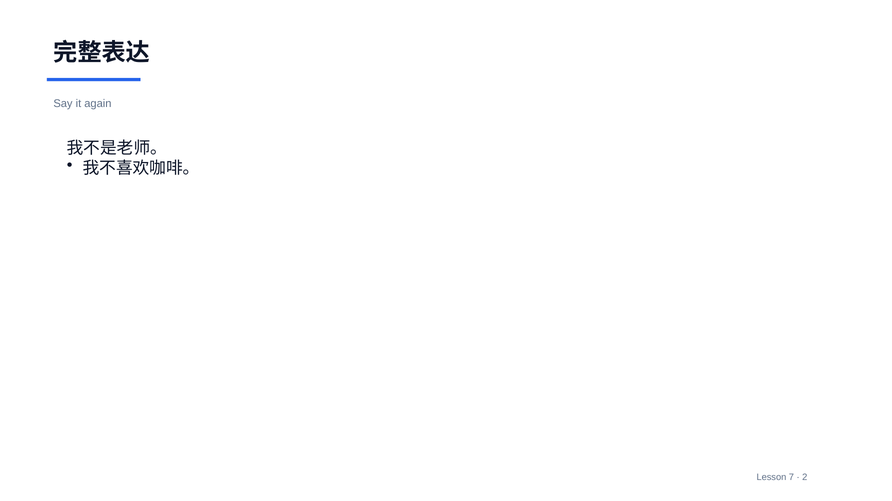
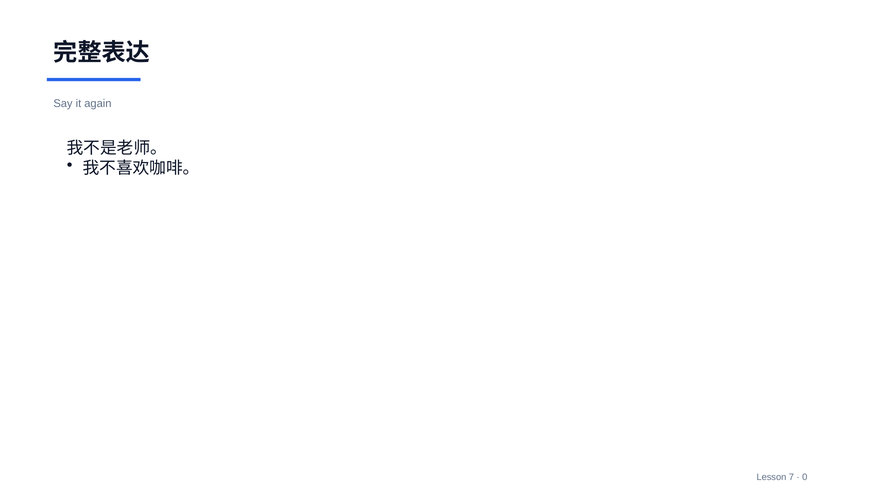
2: 2 -> 0 (805, 478)
